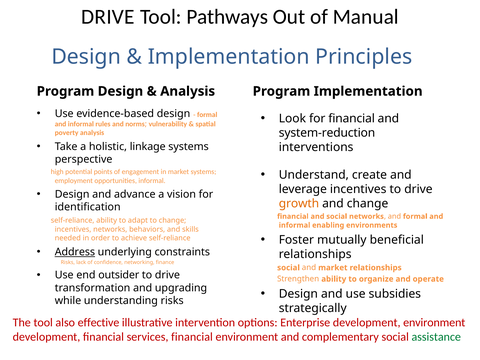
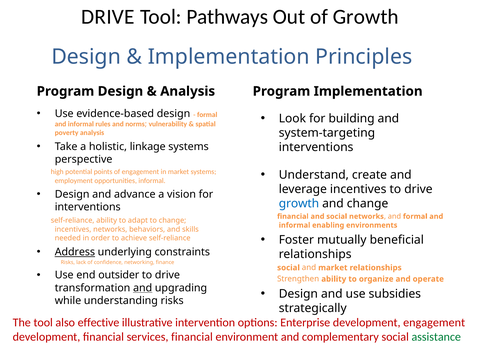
of Manual: Manual -> Growth (366, 17)
for financial: financial -> building (352, 118)
system-reduction: system-reduction -> system-targeting (327, 133)
growth colour: orange -> blue (299, 204)
identification: identification -> interventions (88, 207)
and underline: none -> present (143, 288)
development environment: environment -> engagement (434, 322)
